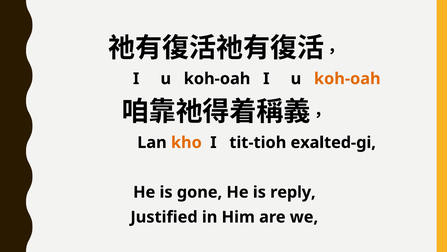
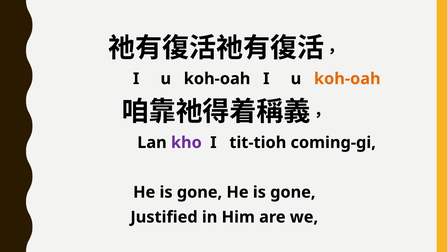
kho colour: orange -> purple (186, 142)
exalted-gi: exalted-gi -> coming-gi (333, 142)
reply: reply -> gone (293, 192)
